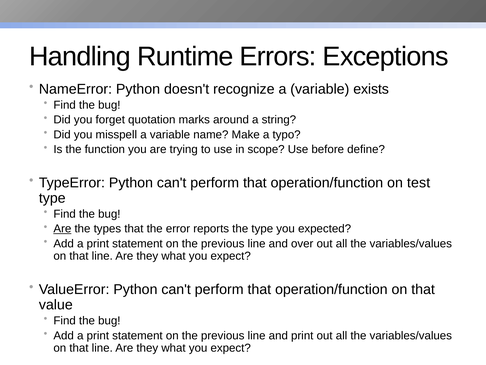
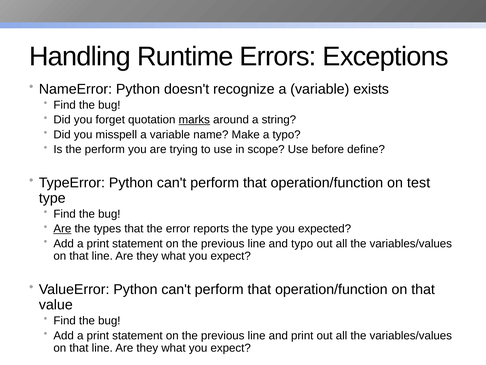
marks underline: none -> present (194, 120)
the function: function -> perform (105, 149)
and over: over -> typo (302, 243)
